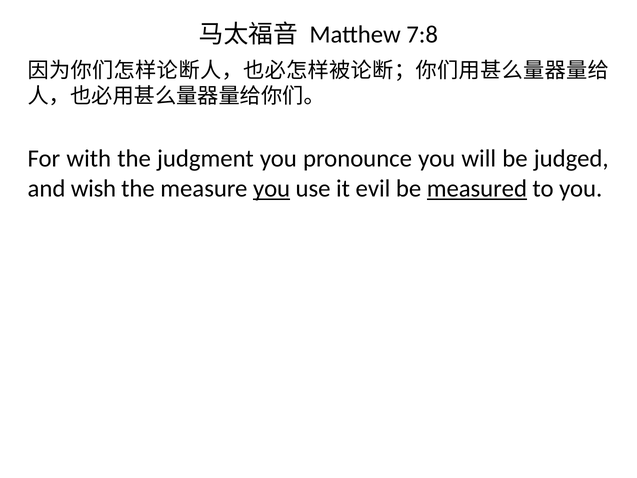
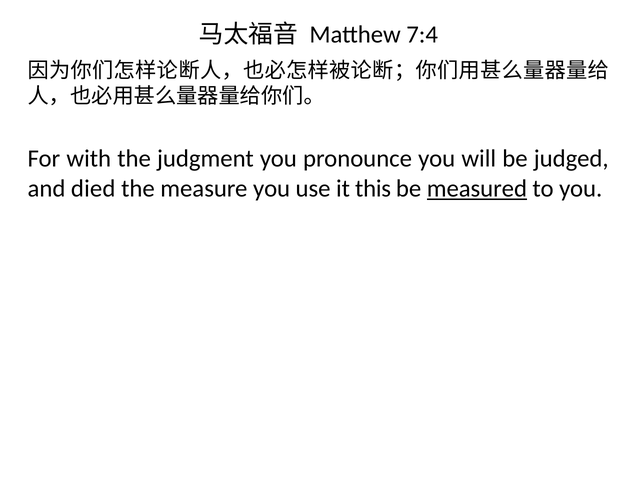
7:8: 7:8 -> 7:4 (422, 35)
wish: wish -> died (93, 188)
you underline: present -> none (272, 188)
evil: evil -> this (373, 188)
